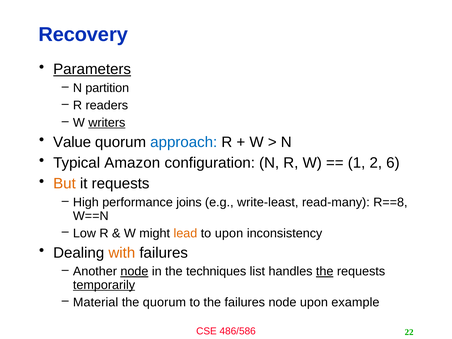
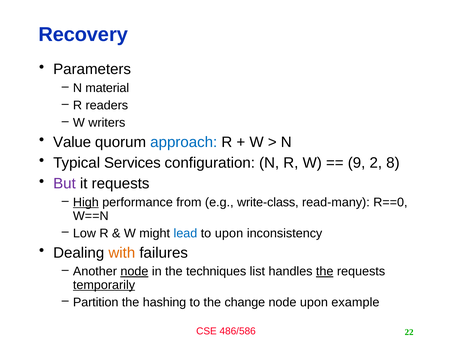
Parameters underline: present -> none (92, 69)
partition: partition -> material (107, 88)
writers underline: present -> none (107, 123)
Amazon: Amazon -> Services (132, 163)
1: 1 -> 9 (357, 163)
6: 6 -> 8 (393, 163)
But colour: orange -> purple (64, 184)
High underline: none -> present (86, 202)
joins: joins -> from (189, 202)
write-least: write-least -> write-class (268, 202)
R==8: R==8 -> R==0 (390, 202)
lead colour: orange -> blue (185, 233)
Material: Material -> Partition (96, 302)
the quorum: quorum -> hashing (165, 302)
the failures: failures -> change (245, 302)
